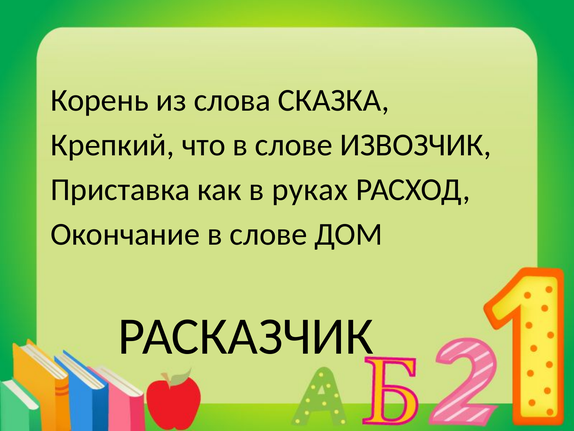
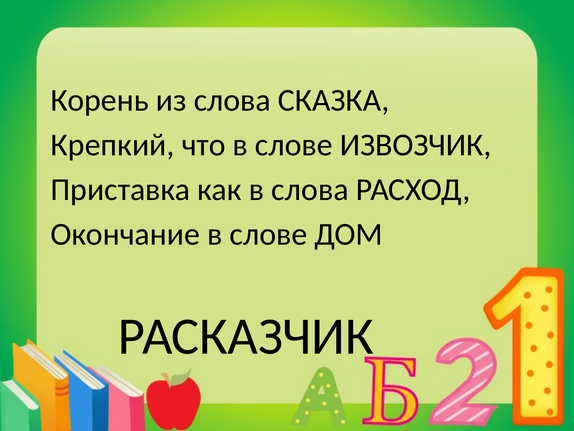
в руках: руках -> слова (310, 189)
